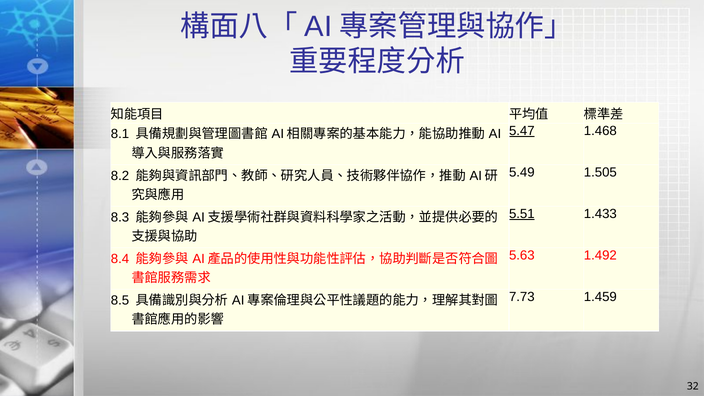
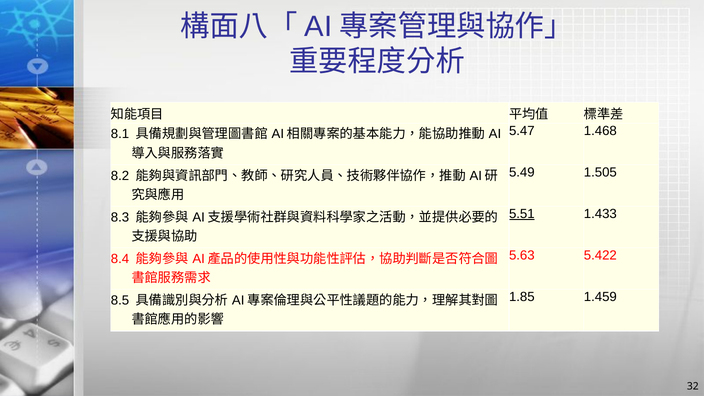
5.47 underline: present -> none (522, 131)
1.492: 1.492 -> 5.422 (600, 255)
7.73: 7.73 -> 1.85 (522, 297)
